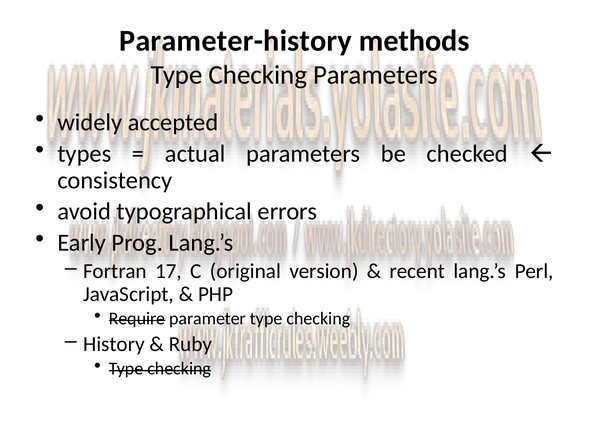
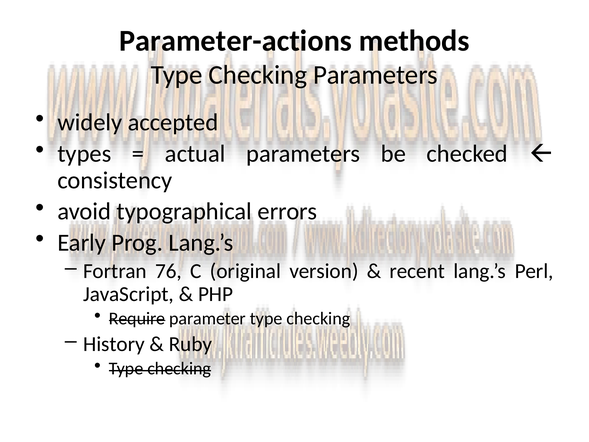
Parameter-history: Parameter-history -> Parameter-actions (236, 41)
17: 17 -> 76 (169, 271)
